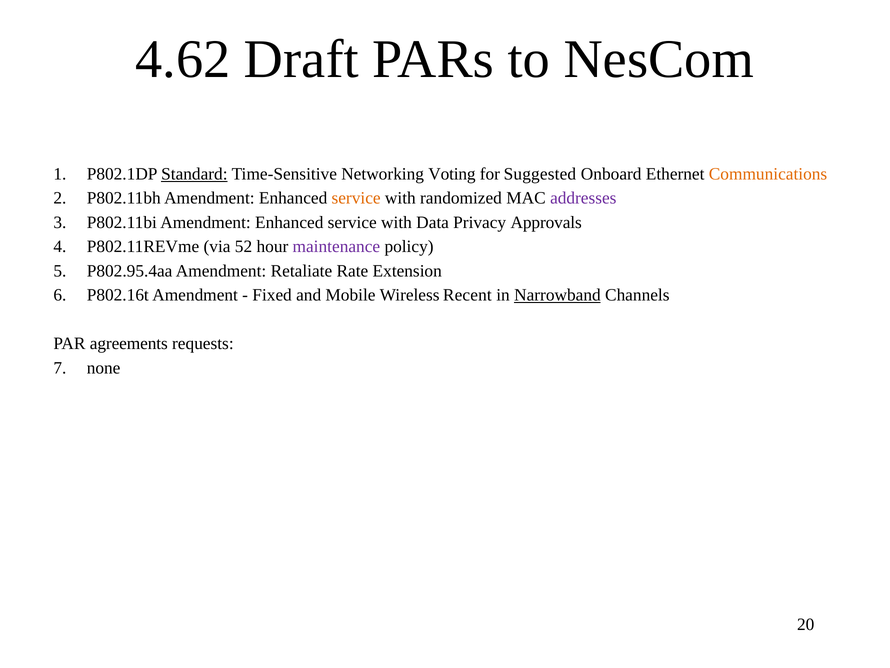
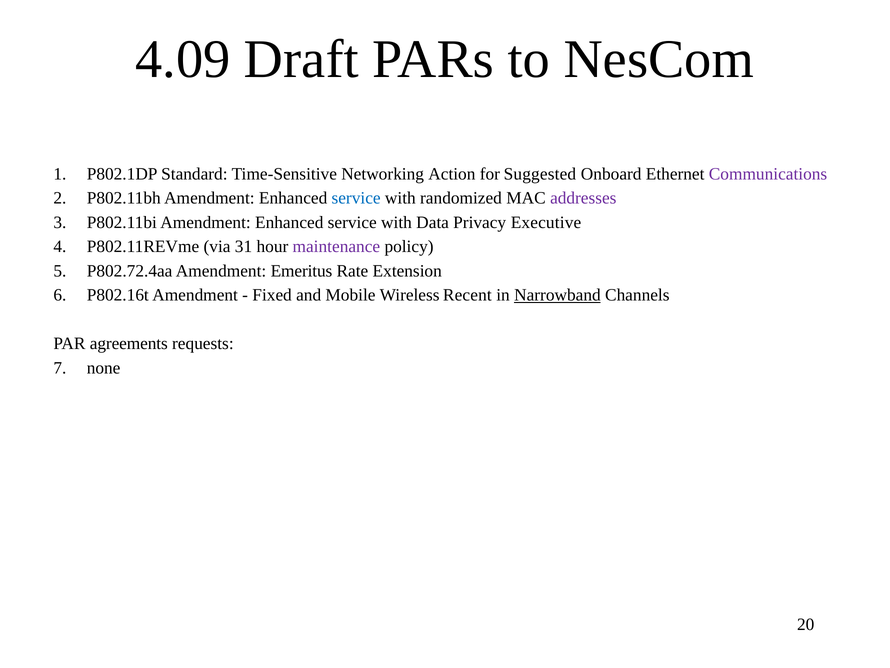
4.62: 4.62 -> 4.09 (183, 59)
Standard underline: present -> none (194, 174)
Voting: Voting -> Action (452, 174)
Communications colour: orange -> purple (768, 174)
service colour: orange -> blue (356, 198)
Approvals: Approvals -> Executive (546, 222)
52: 52 -> 31 (243, 247)
P802.95.4aa: P802.95.4aa -> P802.72.4aa (130, 271)
Retaliate: Retaliate -> Emeritus (301, 271)
